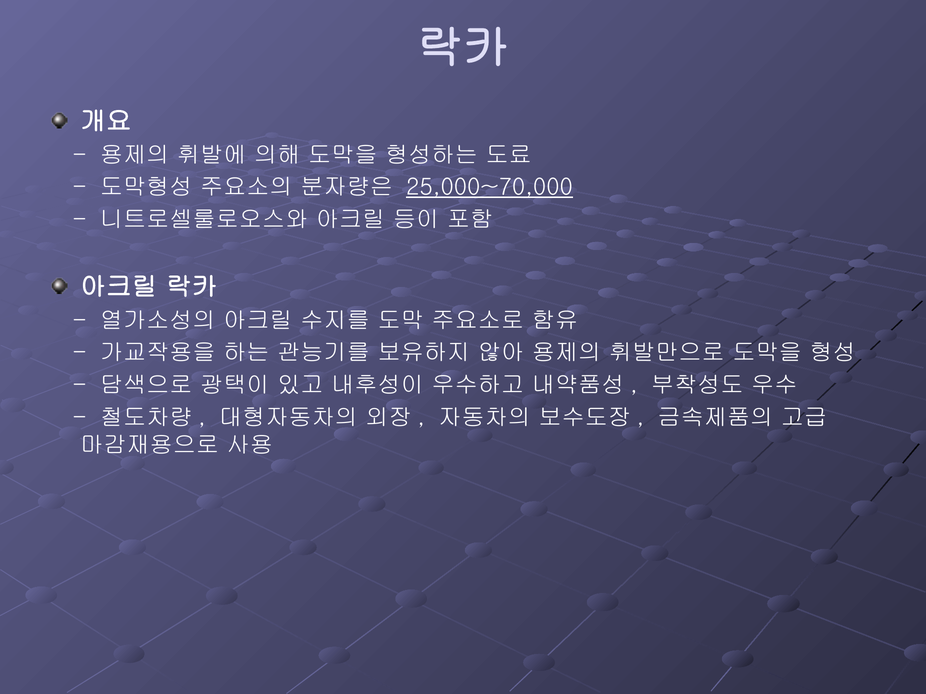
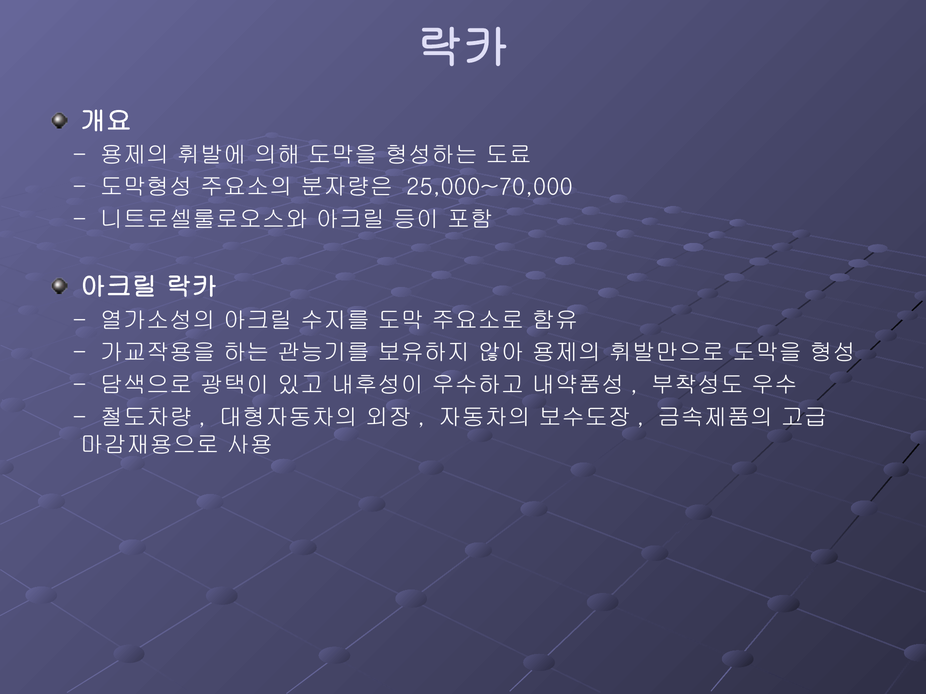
25,000~70,000 underline: present -> none (490, 187)
